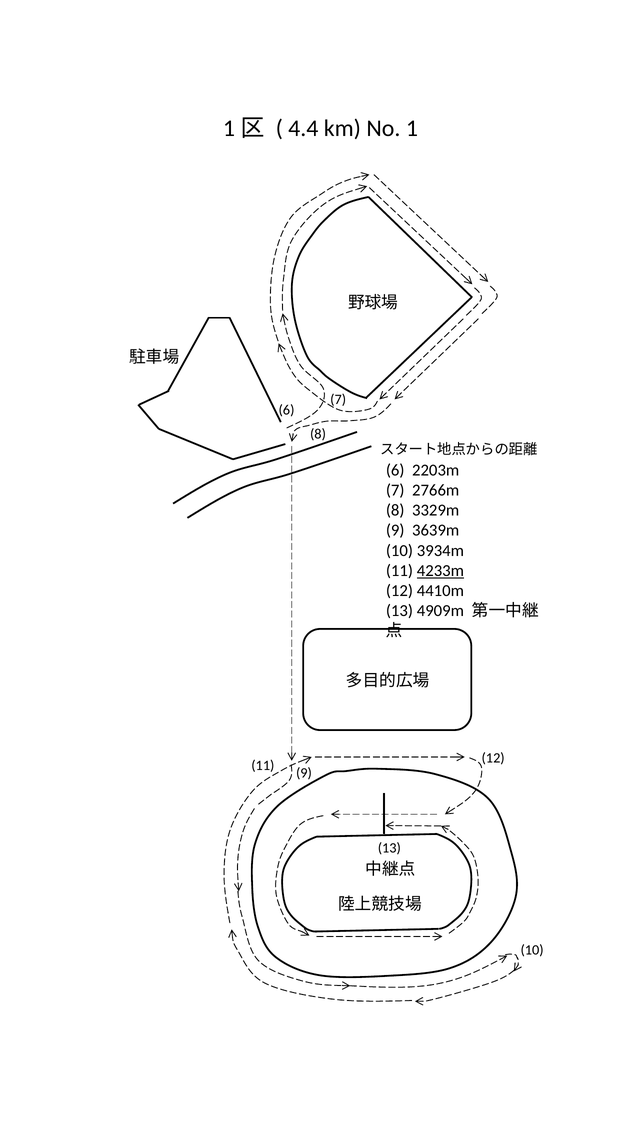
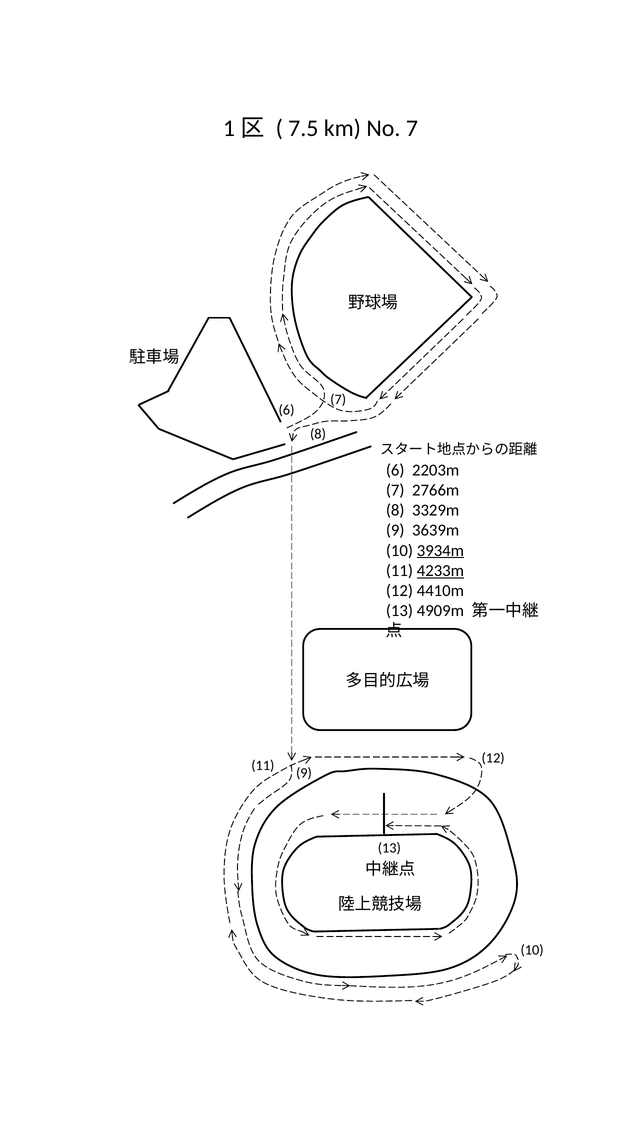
4.4: 4.4 -> 7.5 (303, 128)
No 1: 1 -> 7 (412, 128)
3934m underline: none -> present (440, 550)
